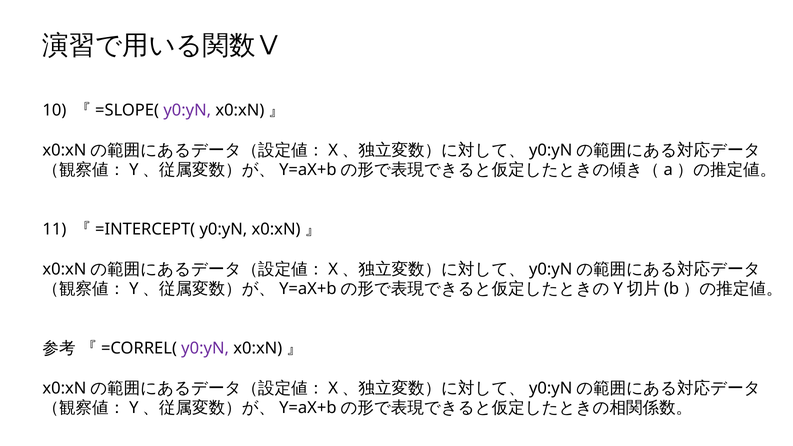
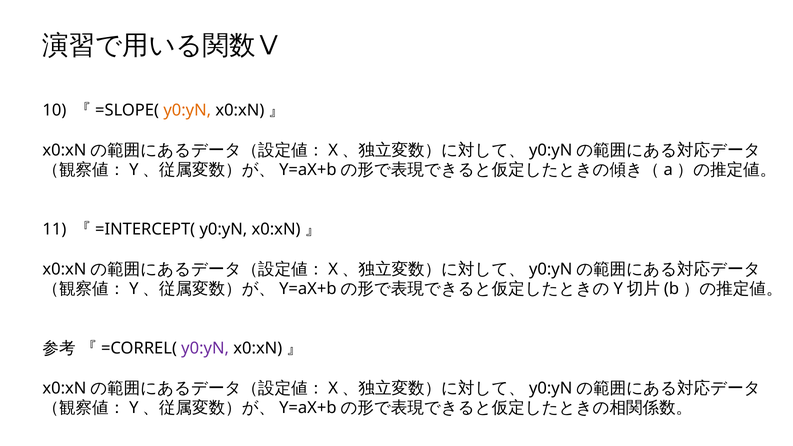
y0:yN colour: purple -> orange (187, 110)
